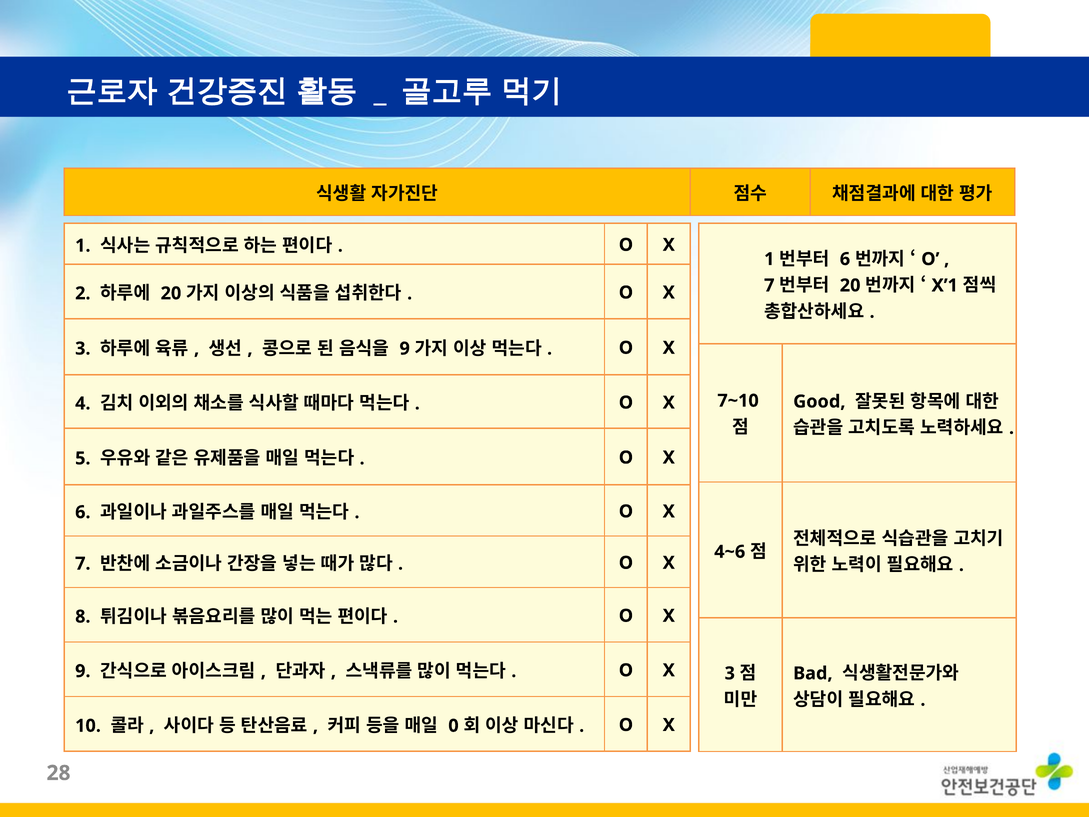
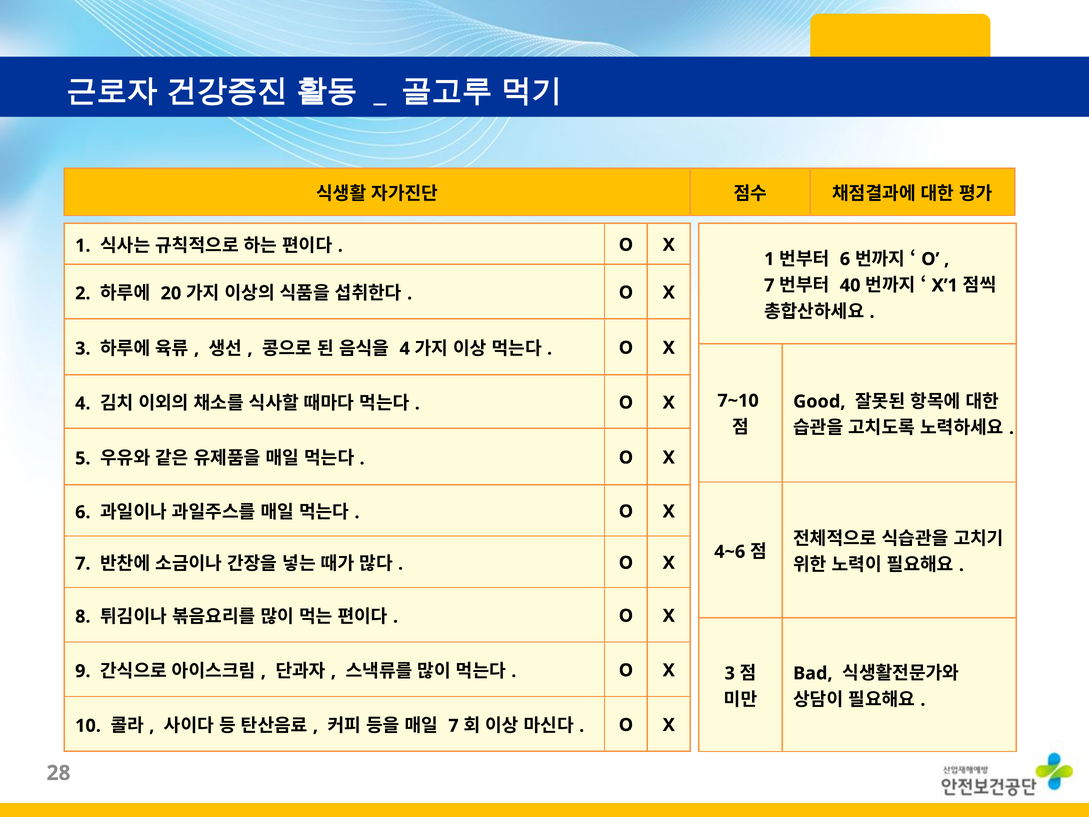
20: 20 -> 40 (850, 285)
9: 9 -> 4 (405, 348)
0: 0 -> 7 (453, 726)
